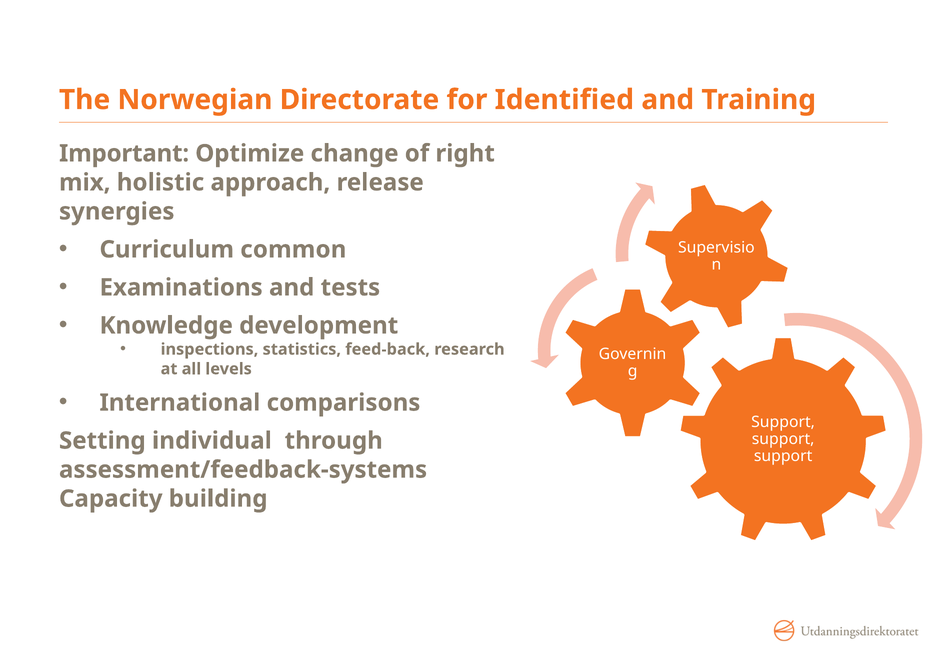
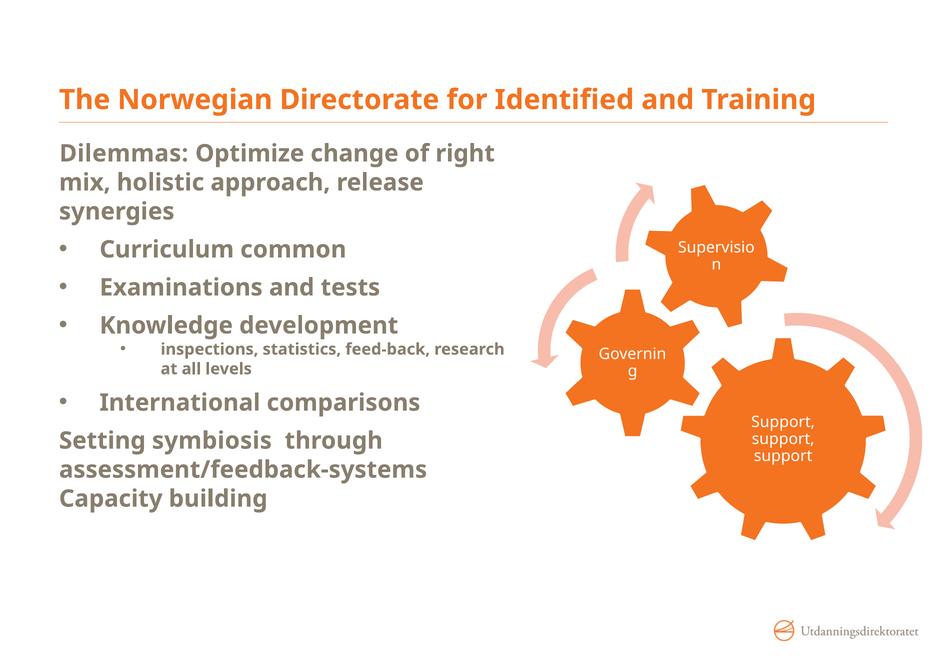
Important: Important -> Dilemmas (124, 153)
individual: individual -> symbiosis (212, 441)
